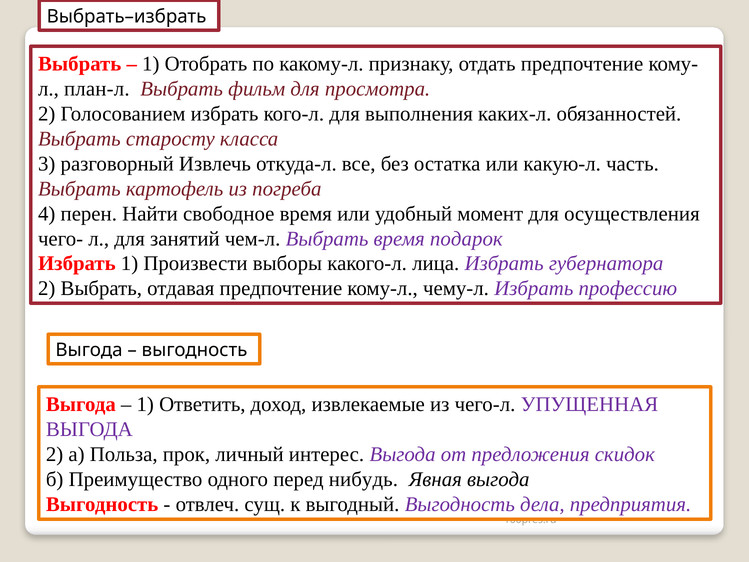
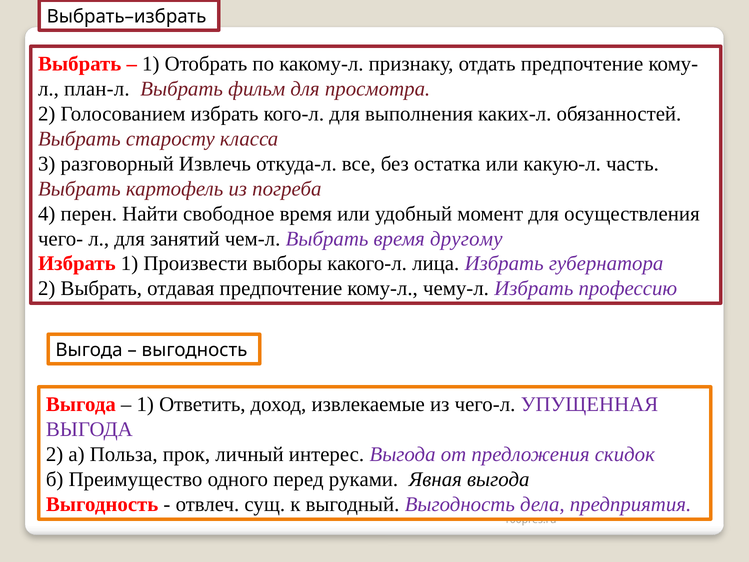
подарок: подарок -> другому (466, 239)
нибудь: нибудь -> руками (363, 479)
